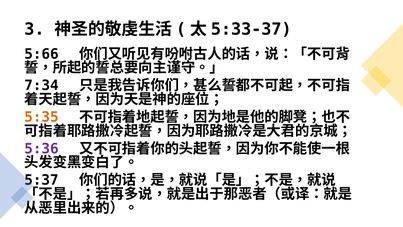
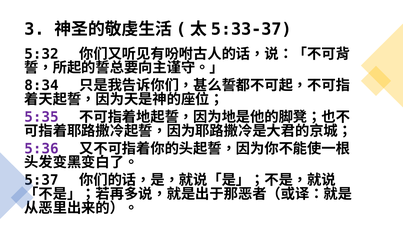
5:66: 5:66 -> 5:32 (41, 54)
7:34: 7:34 -> 8:34 (41, 85)
5:35 colour: orange -> purple (41, 117)
